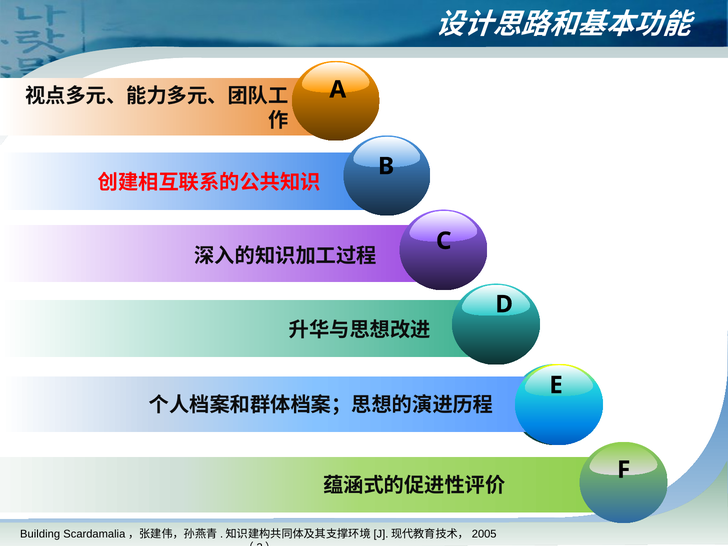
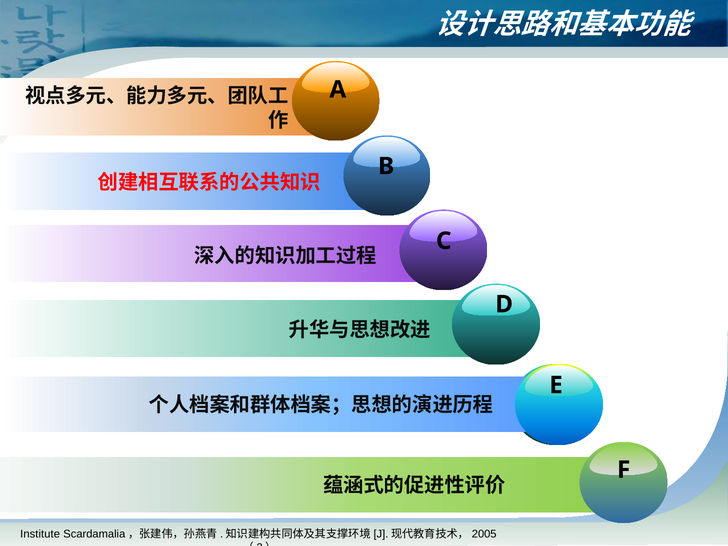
Building: Building -> Institute (40, 534)
